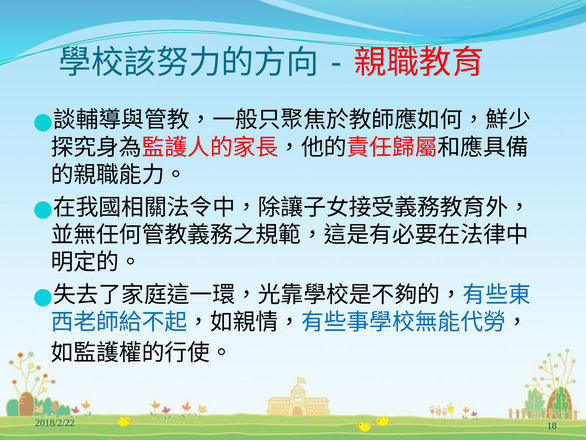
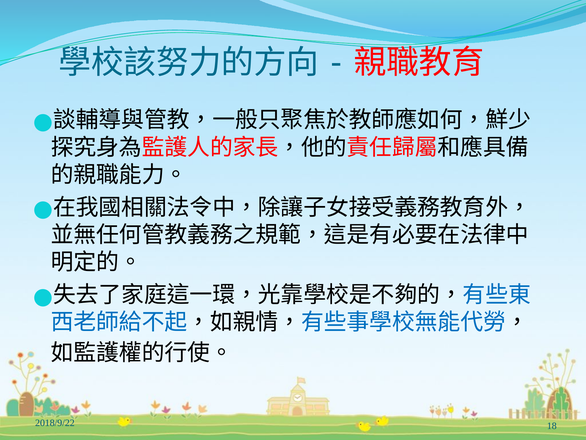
2018/2/22: 2018/2/22 -> 2018/9/22 (55, 423)
